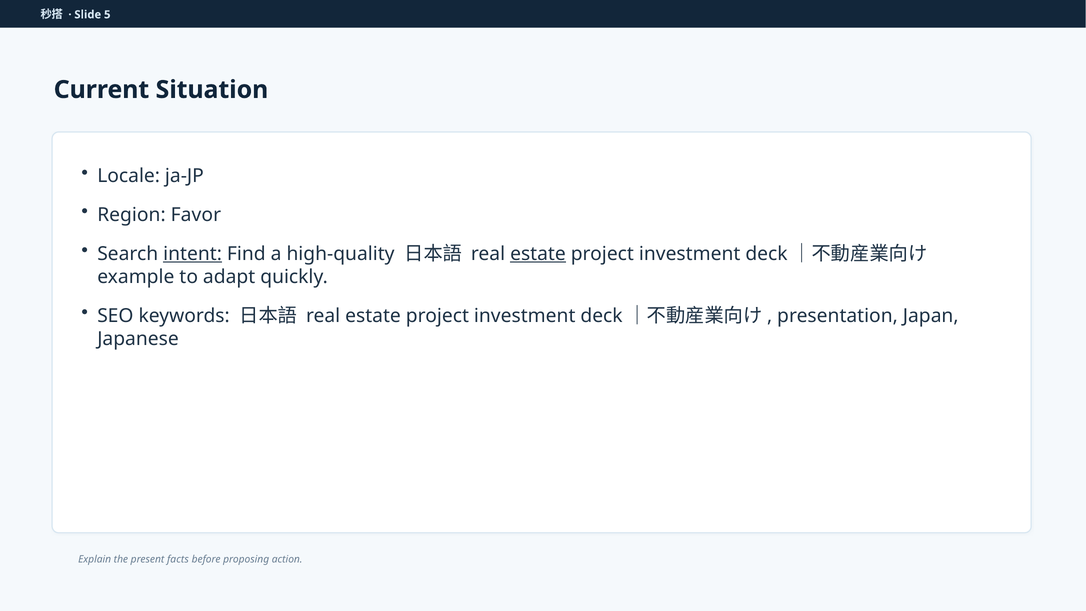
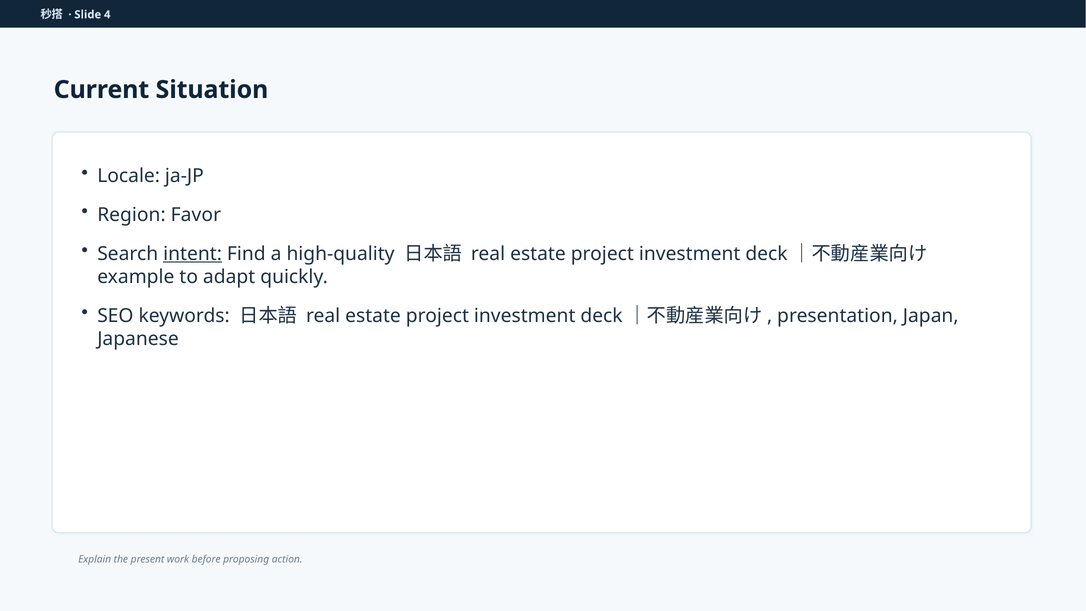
5: 5 -> 4 (107, 15)
estate underline: present -> none (538, 254)
facts: facts -> work (178, 559)
